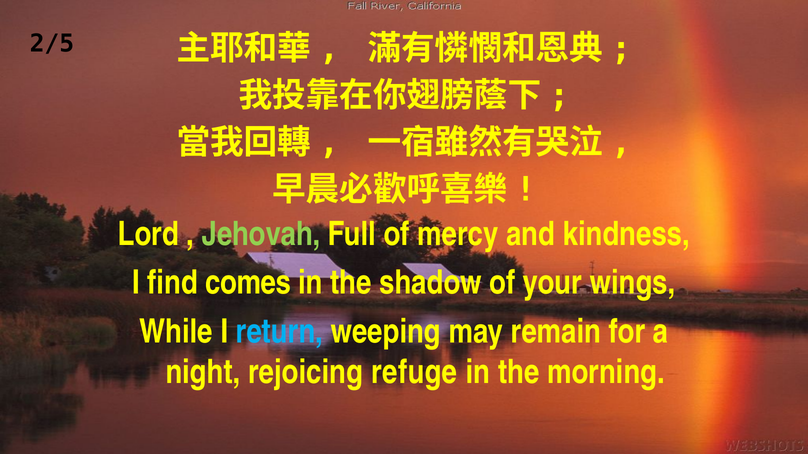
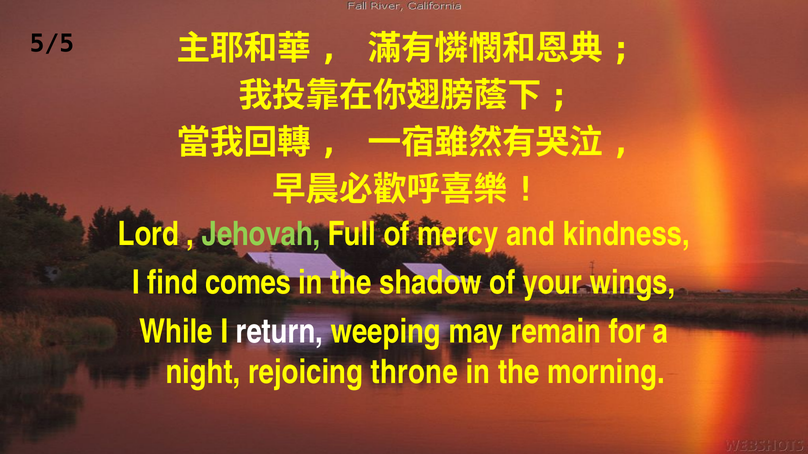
2/5: 2/5 -> 5/5 (52, 44)
return colour: light blue -> white (279, 332)
refuge: refuge -> throne (414, 372)
